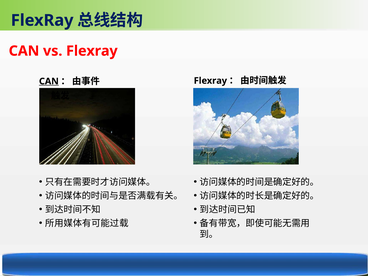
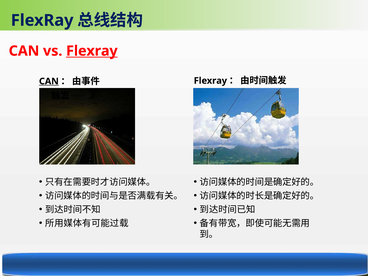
Flexray underline: none -> present (92, 51)
